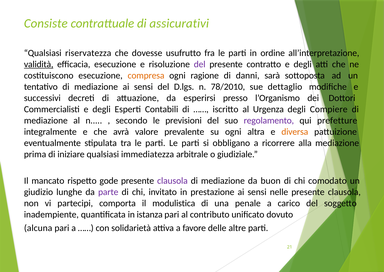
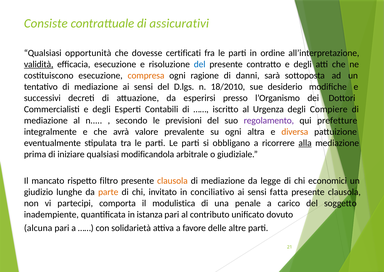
riservatezza: riservatezza -> opportunità (88, 53)
usufrutto: usufrutto -> certificati (183, 53)
del colour: purple -> blue (200, 64)
78/2010: 78/2010 -> 18/2010 (228, 86)
dettaglio: dettaglio -> desiderio (285, 86)
alla underline: none -> present (305, 143)
immediatezza: immediatezza -> modificandola (148, 154)
gode: gode -> filtro (109, 180)
clausola colour: purple -> orange (172, 180)
buon: buon -> legge (271, 180)
comodato: comodato -> economici (328, 180)
parte colour: purple -> orange (108, 192)
prestazione: prestazione -> conciliativo (212, 192)
nelle: nelle -> fatta (279, 192)
